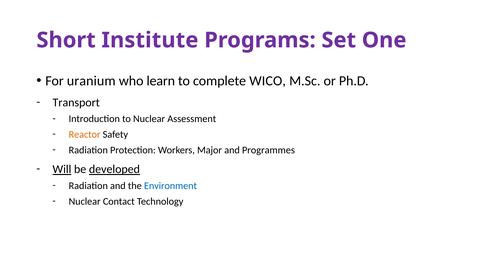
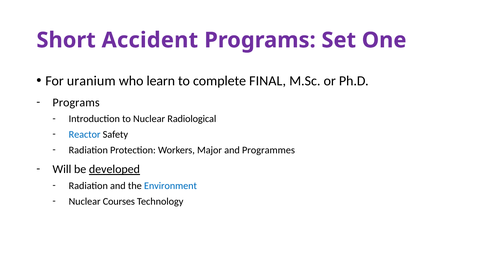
Institute: Institute -> Accident (150, 40)
WICO: WICO -> FINAL (268, 81)
Transport: Transport -> Programs (76, 102)
Assessment: Assessment -> Radiological (192, 119)
Reactor colour: orange -> blue (85, 134)
Will underline: present -> none (62, 169)
Contact: Contact -> Courses (119, 201)
